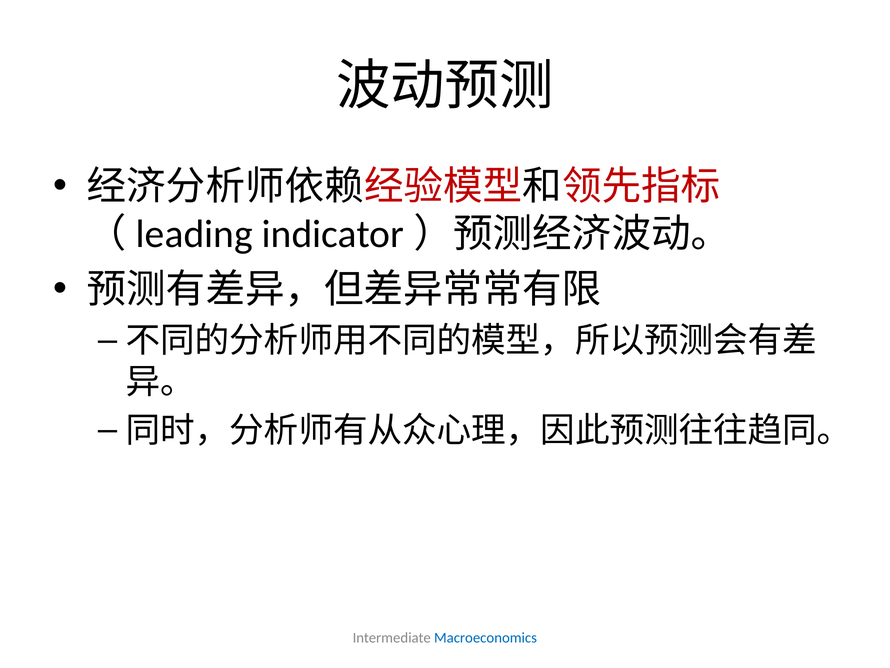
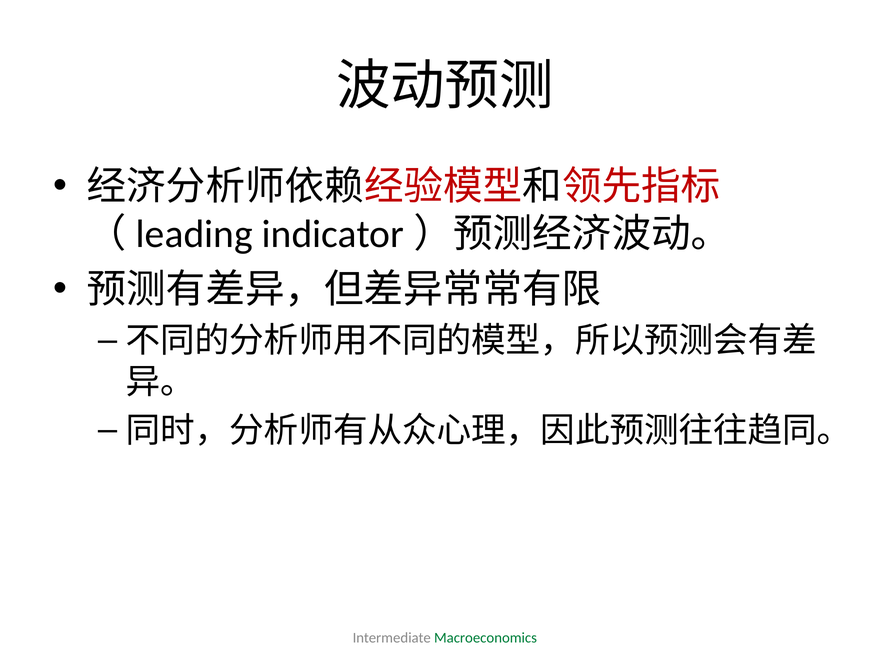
Macroeconomics colour: blue -> green (486, 637)
